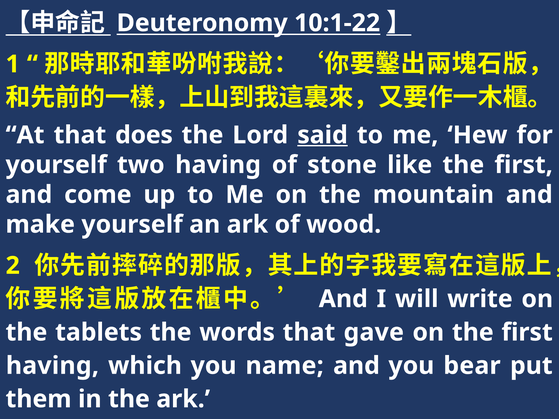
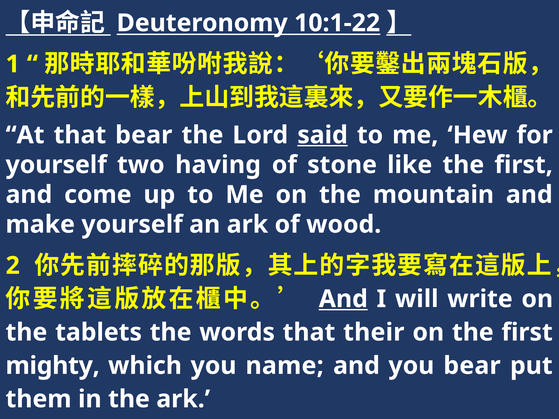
that does: does -> bear (144, 135)
And underline: none -> present (343, 299)
gave: gave -> their (374, 333)
having: having -> mighty (53, 366)
